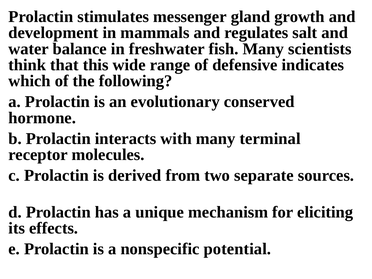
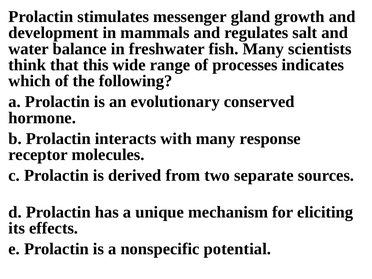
defensive: defensive -> processes (245, 65)
terminal: terminal -> response (270, 139)
